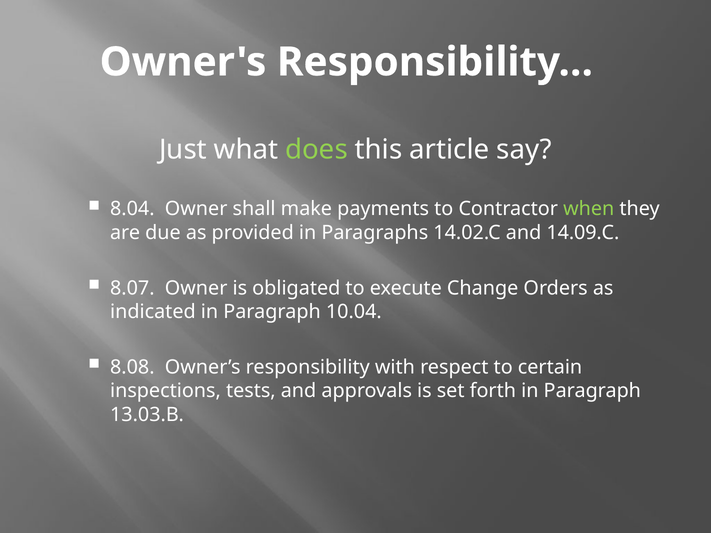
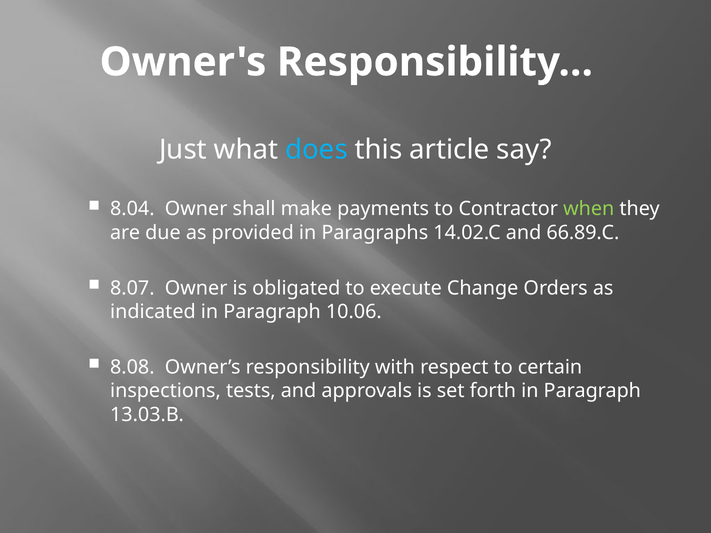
does colour: light green -> light blue (317, 150)
14.09.C: 14.09.C -> 66.89.C (583, 233)
10.04: 10.04 -> 10.06 (354, 312)
